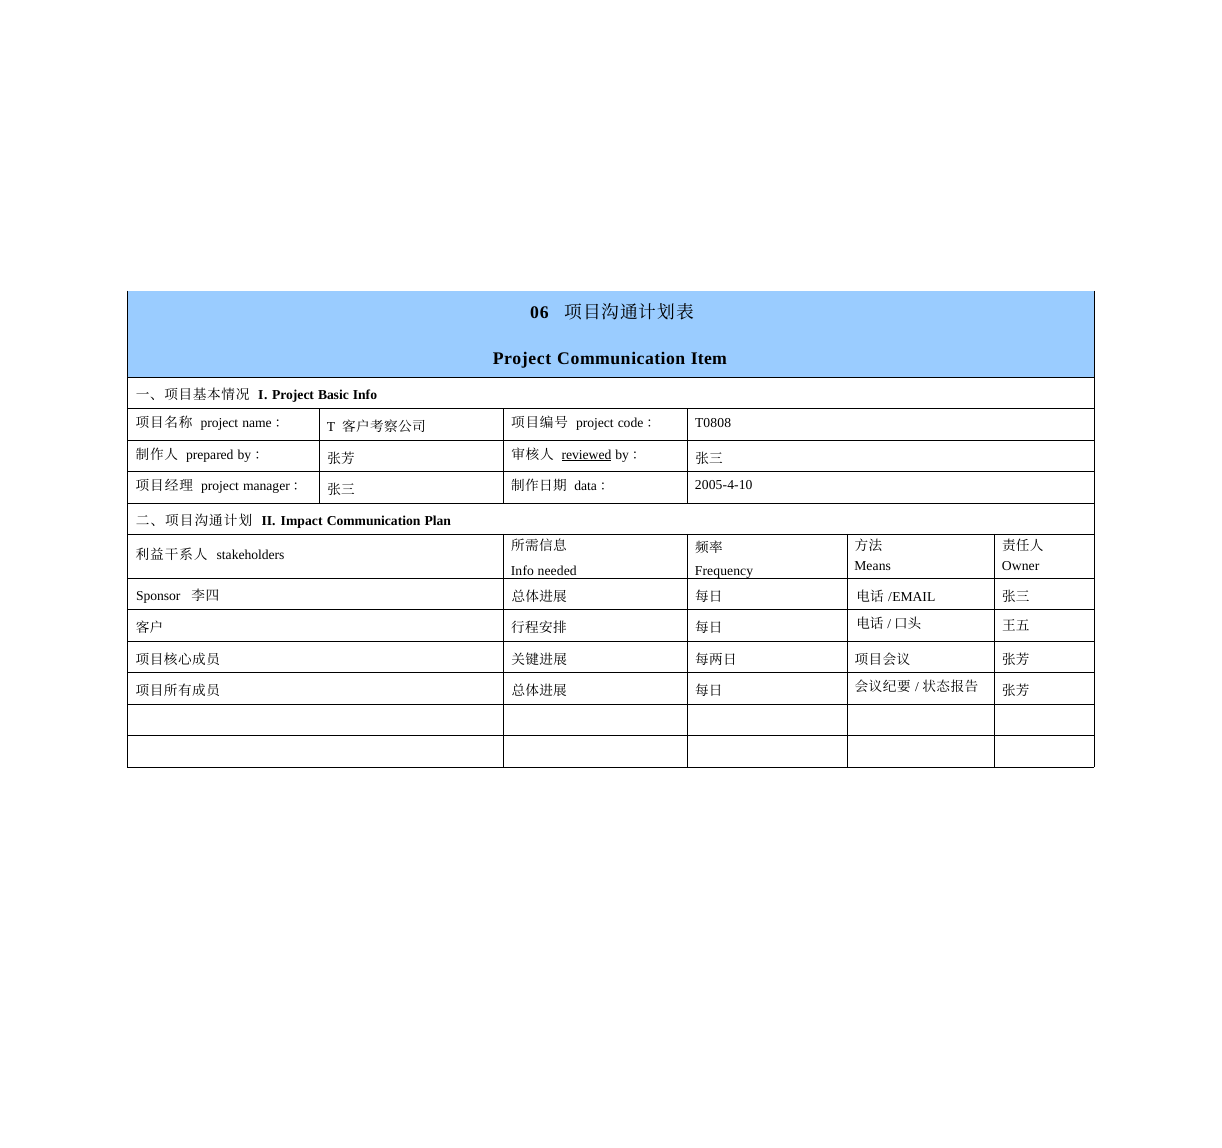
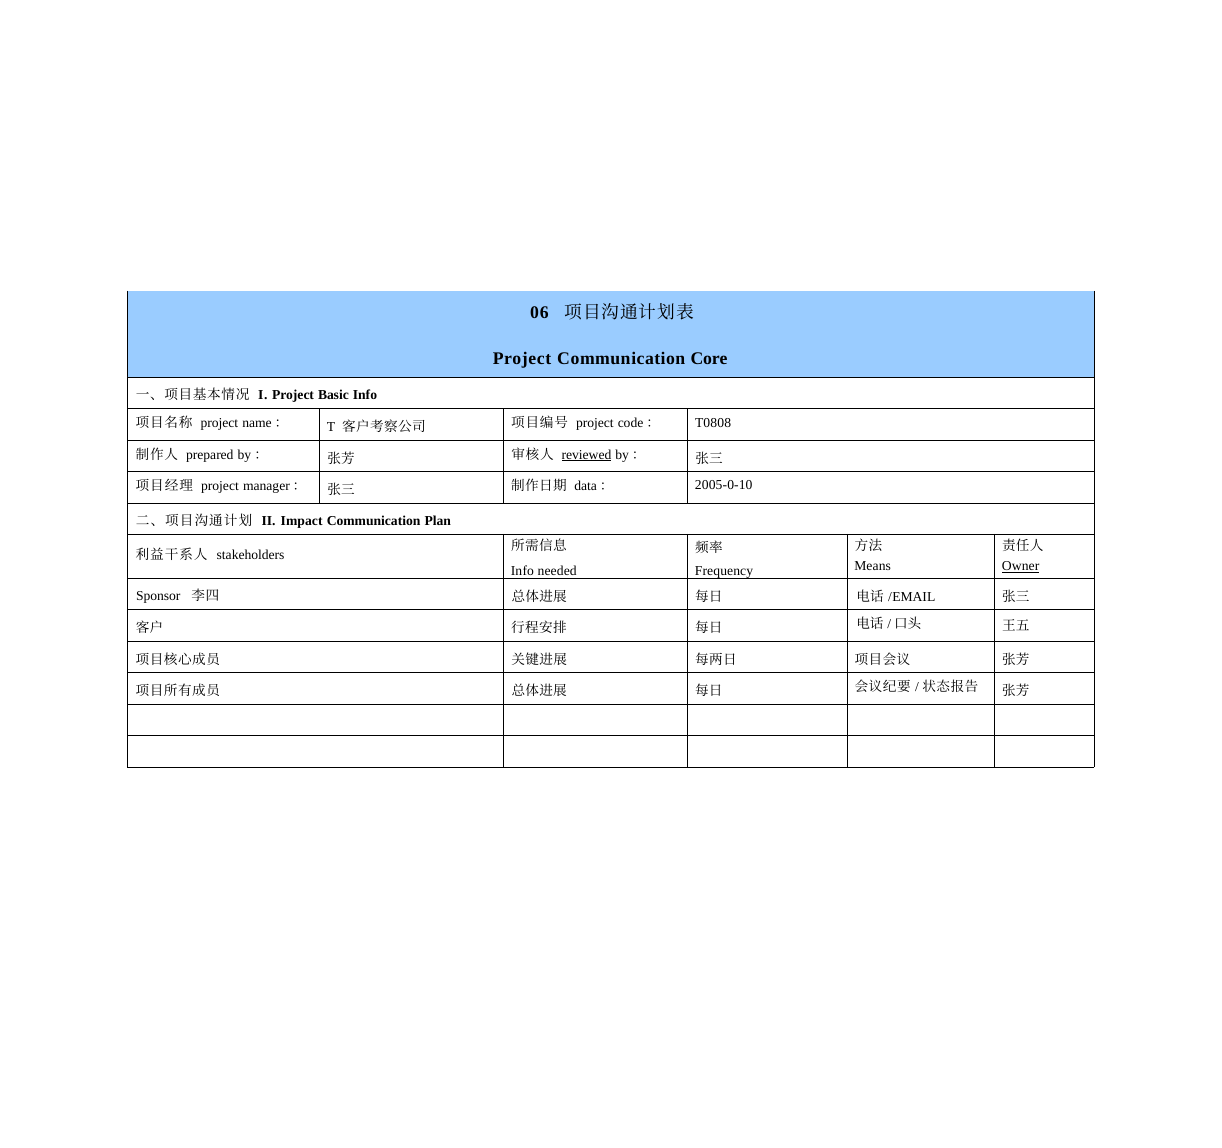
Item: Item -> Core (709, 358)
2005-4-10: 2005-4-10 -> 2005-0-10 (724, 485)
Owner underline: none -> present (1021, 566)
